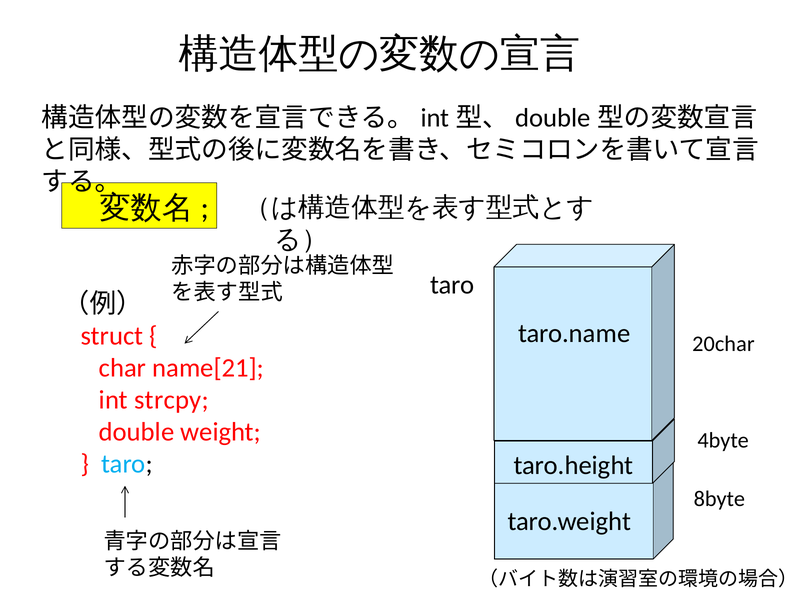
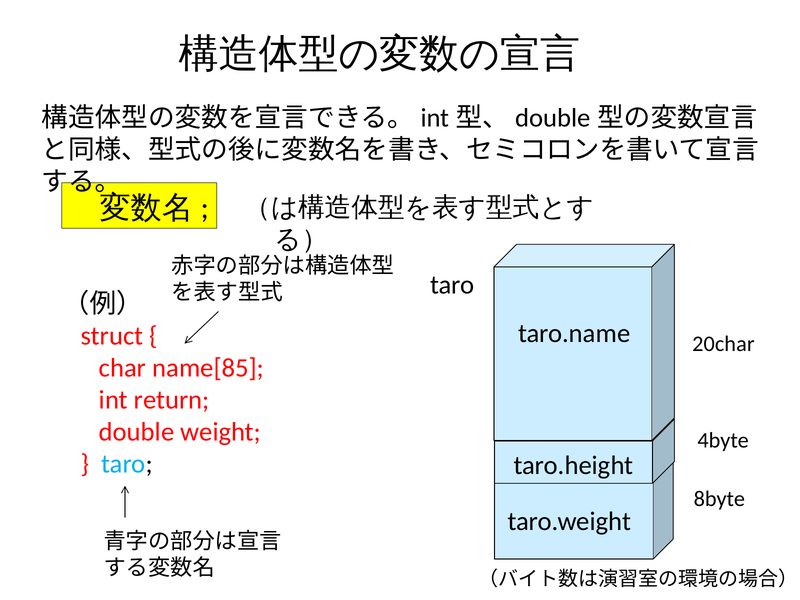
name[21: name[21 -> name[85 (208, 368)
strcpy: strcpy -> return (172, 400)
